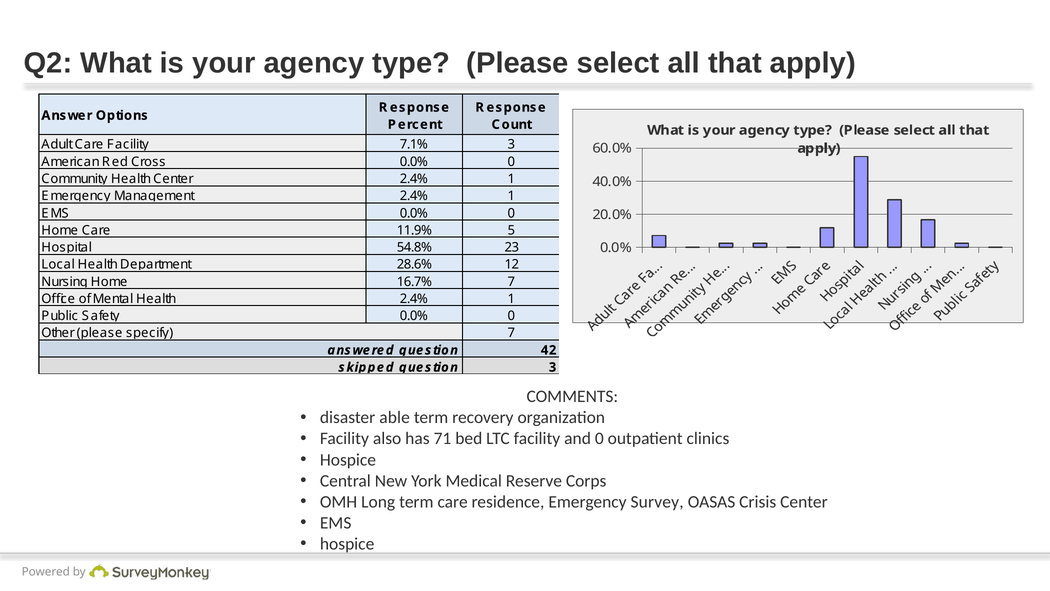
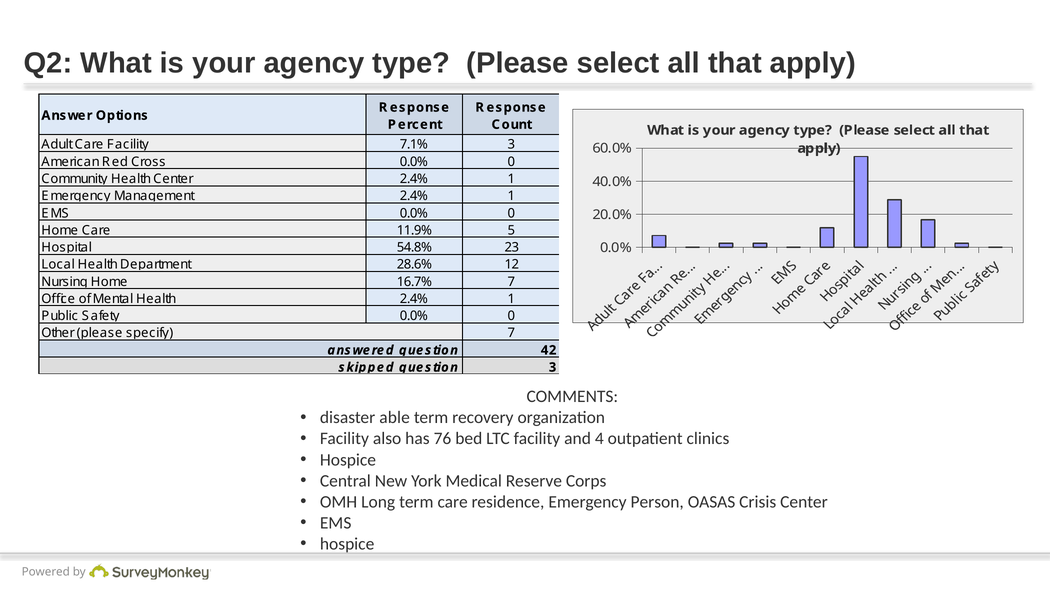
71: 71 -> 76 (442, 438)
and 0: 0 -> 4 (599, 438)
Survey: Survey -> Person (657, 501)
